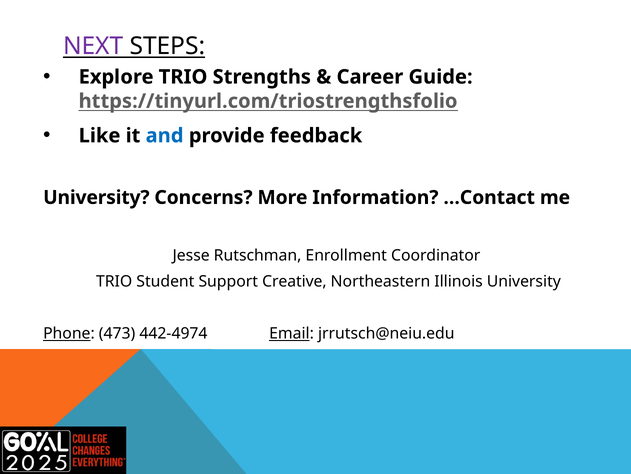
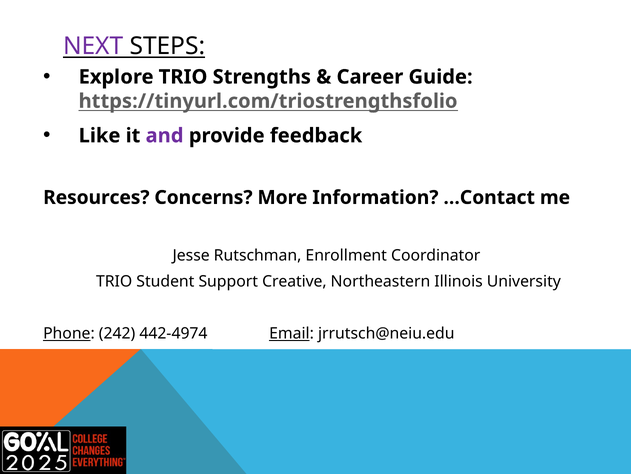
and colour: blue -> purple (165, 135)
University: University -> Resources (96, 197)
473: 473 -> 242 (117, 333)
